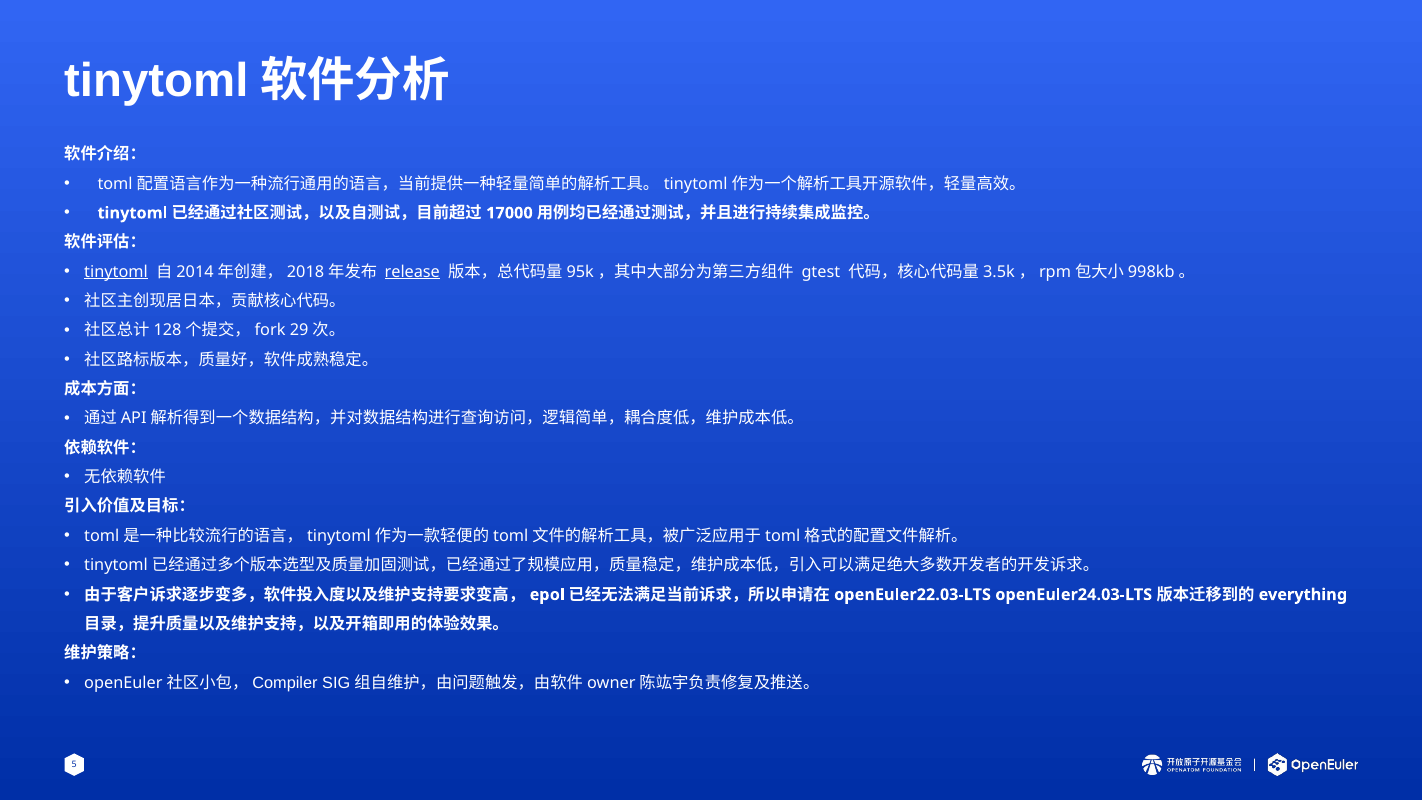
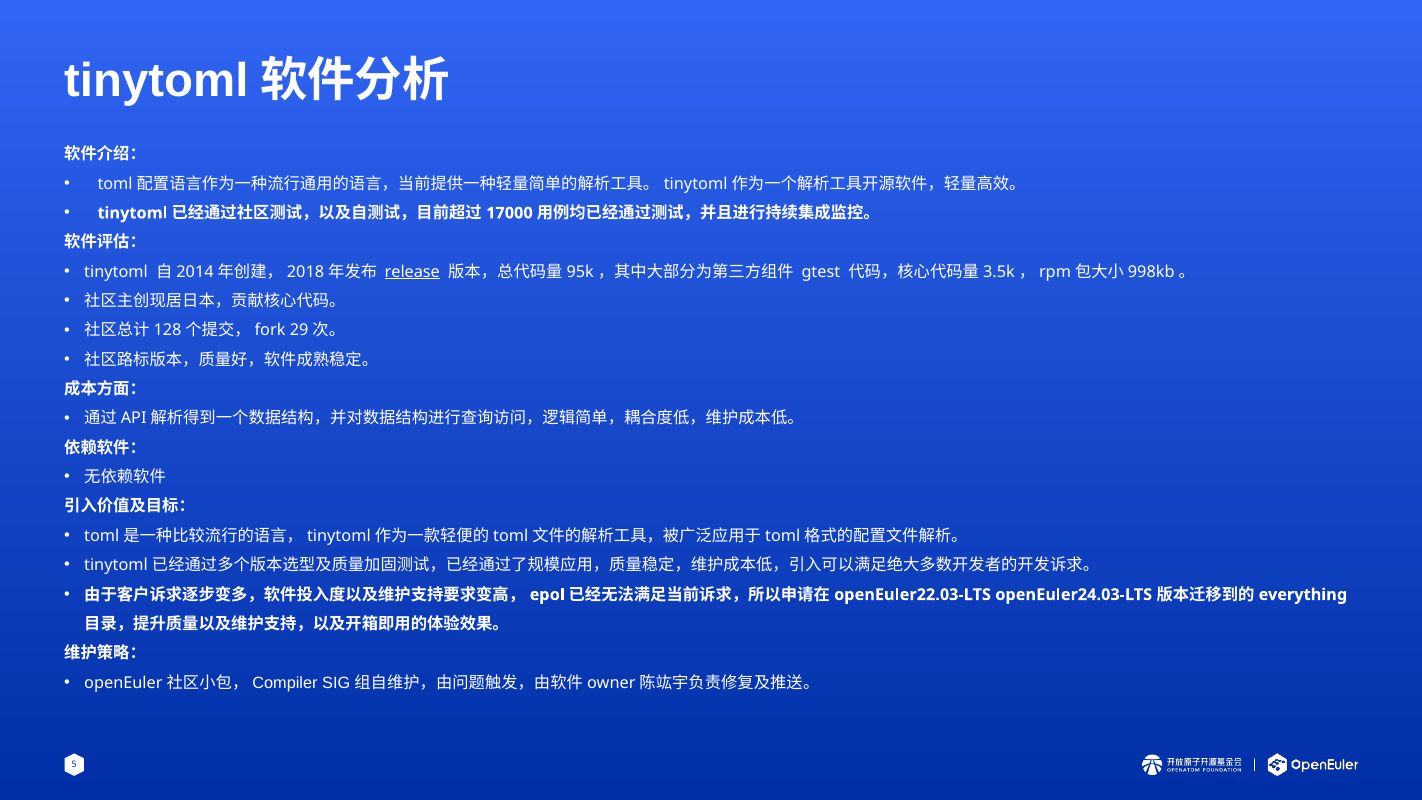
tinytoml underline: present -> none (116, 272)
